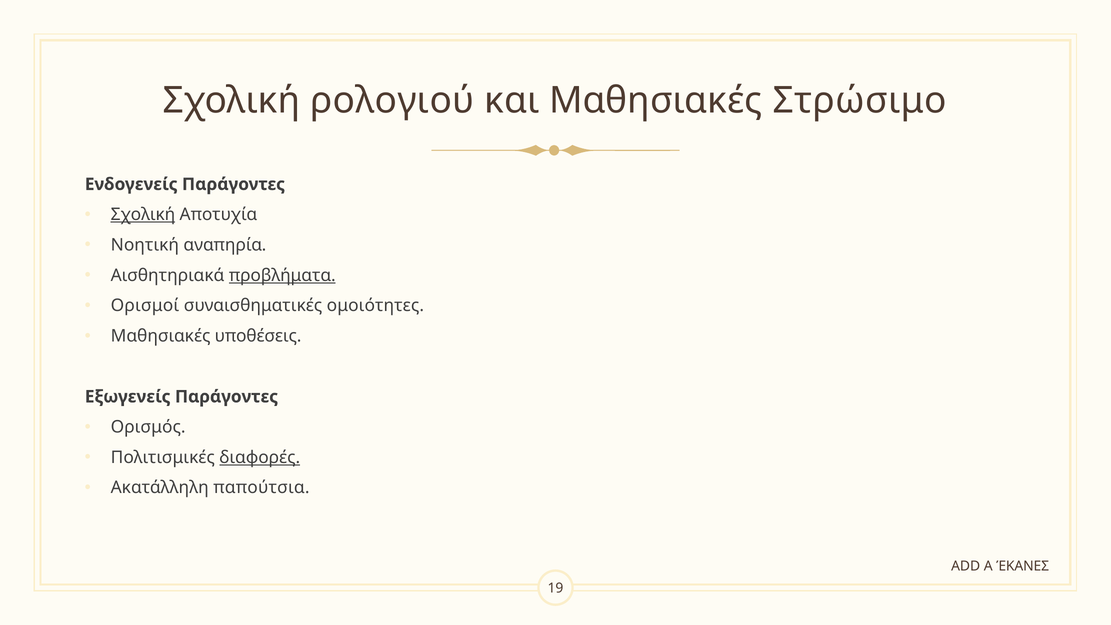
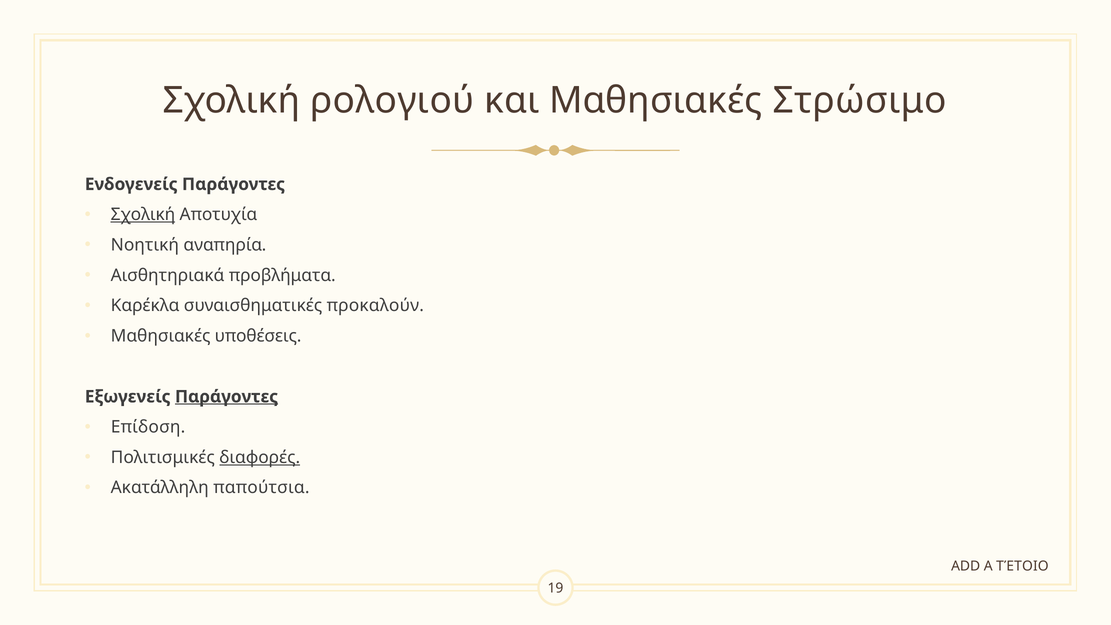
προβλήματα underline: present -> none (282, 275)
Ορισμοί: Ορισμοί -> Καρέκλα (145, 306)
ομοιότητες: ομοιότητες -> προκαλούν (375, 306)
Παράγοντες underline: none -> present (227, 397)
Ορισμός: Ορισμός -> Επίδοση (148, 427)
ΈΚΑΝΕΣ: ΈΚΑΝΕΣ -> ΤΈΤΟΙΟ (1022, 566)
